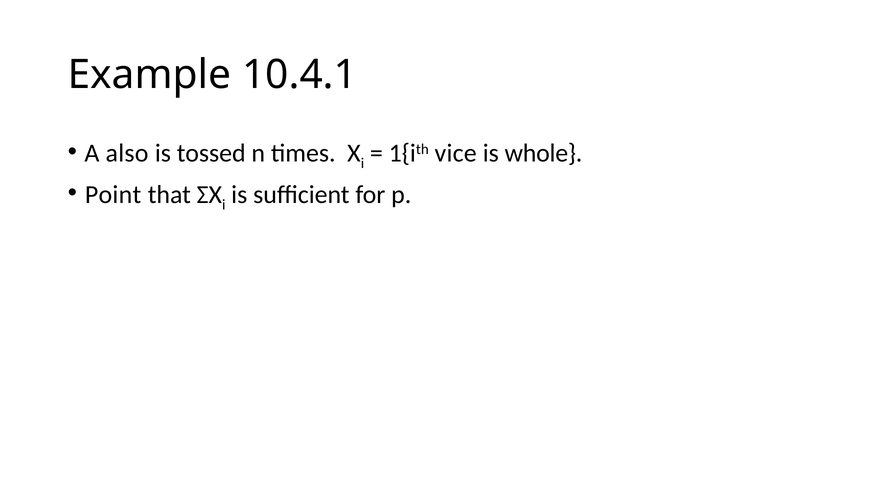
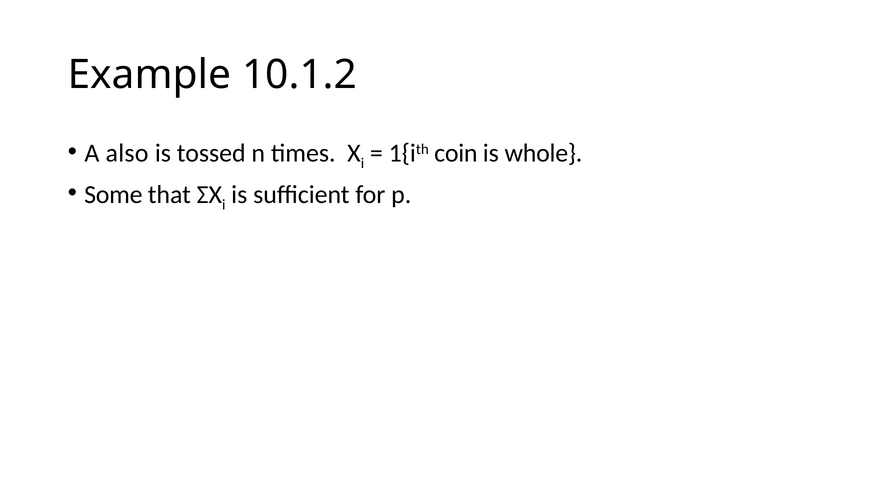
10.4.1: 10.4.1 -> 10.1.2 (300, 75)
vice: vice -> coin (456, 153)
Point: Point -> Some (113, 195)
